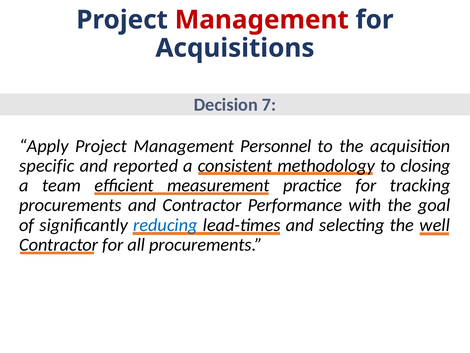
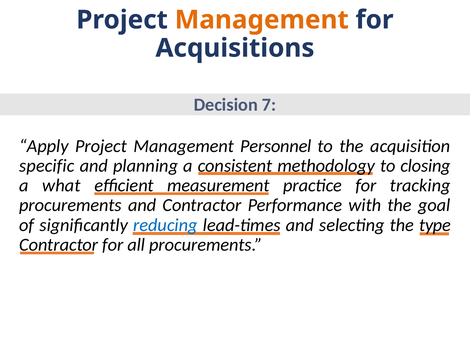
Management colour: red -> orange (262, 20)
reported: reported -> planning (146, 165)
team: team -> what (61, 185)
well: well -> type (435, 225)
